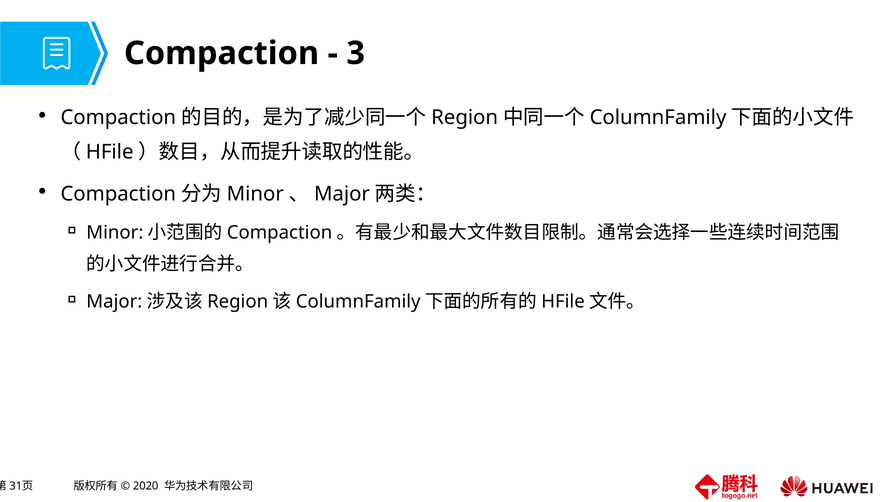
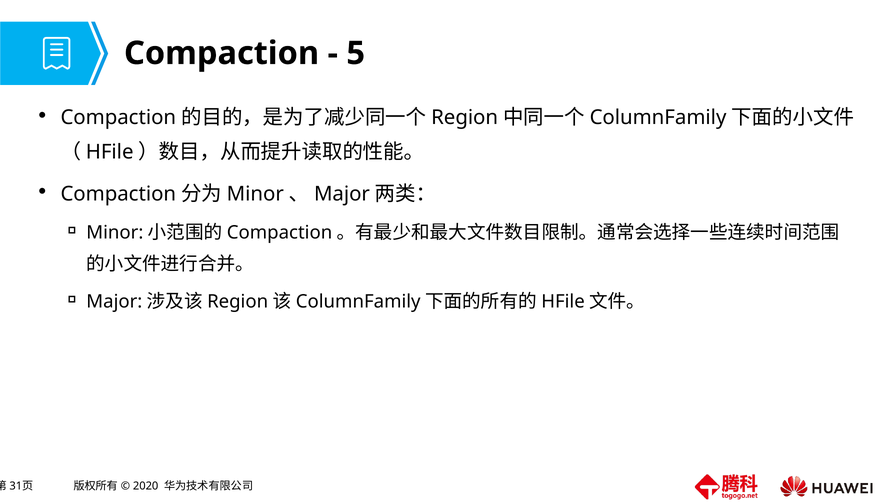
3: 3 -> 5 (356, 53)
